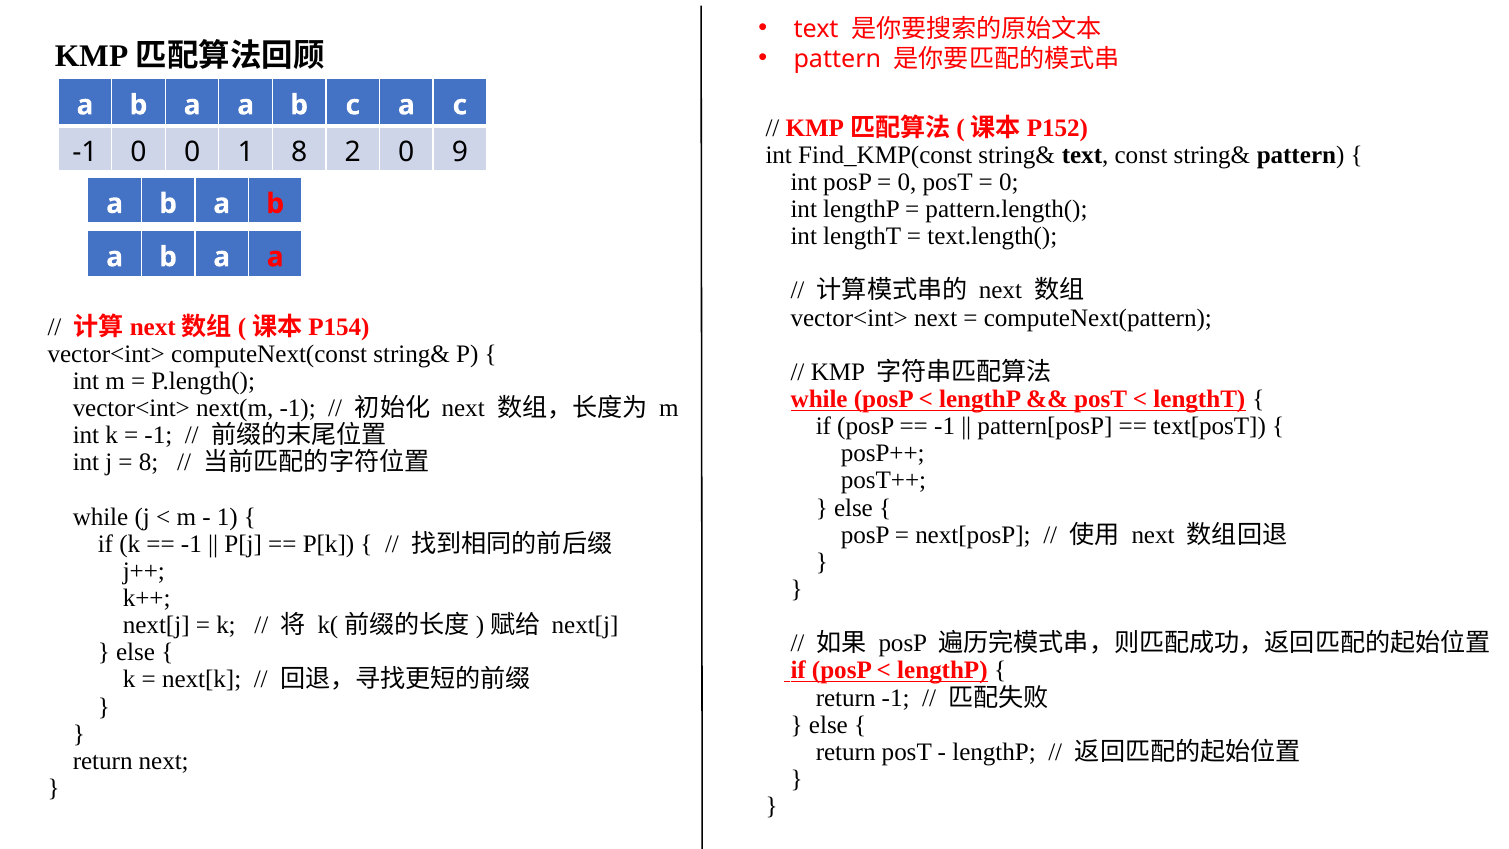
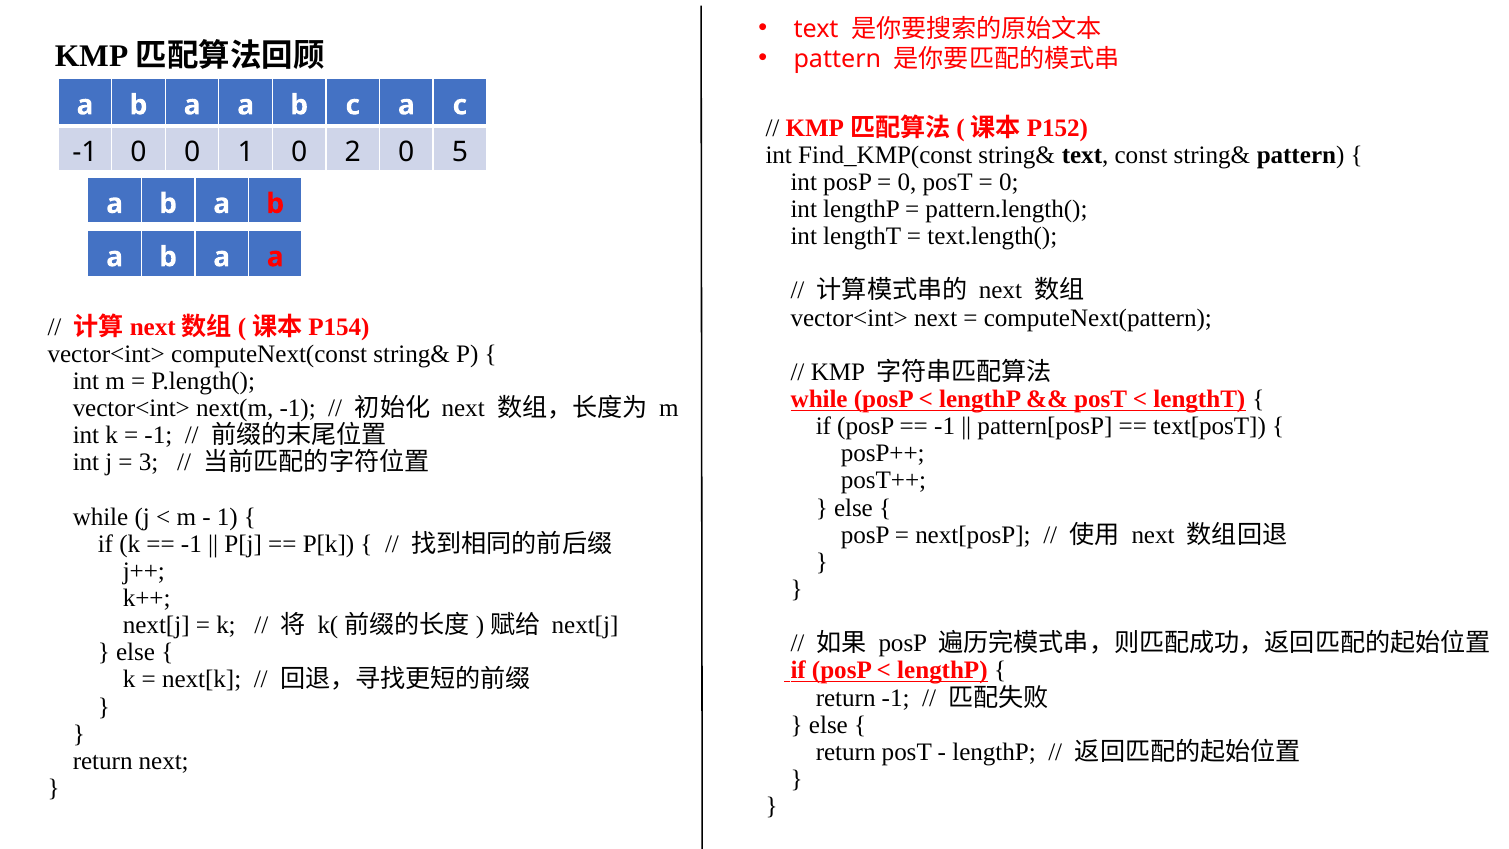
1 8: 8 -> 0 (299, 152)
9: 9 -> 5 (460, 152)
8: 8 -> 3 (149, 462)
